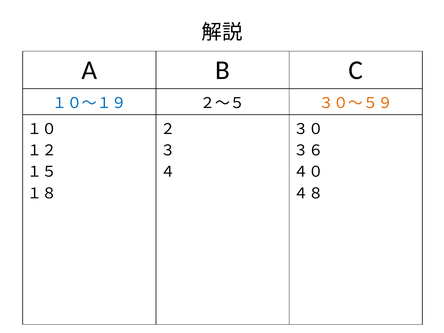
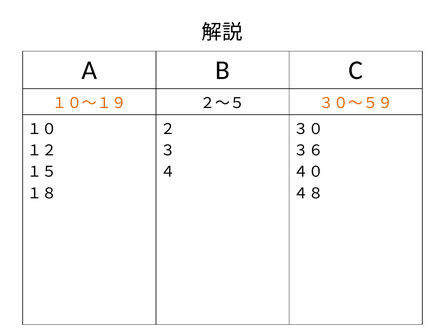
１０～１９ colour: blue -> orange (89, 103)
